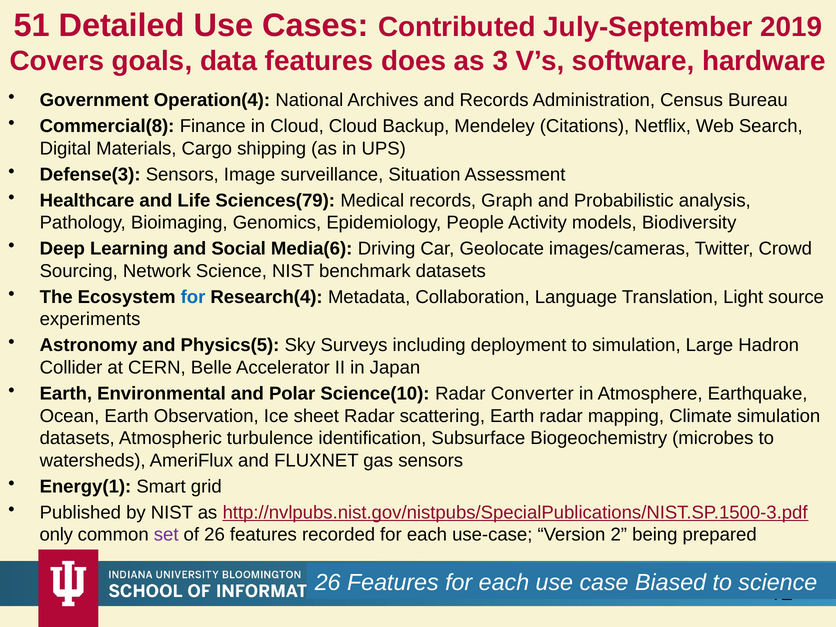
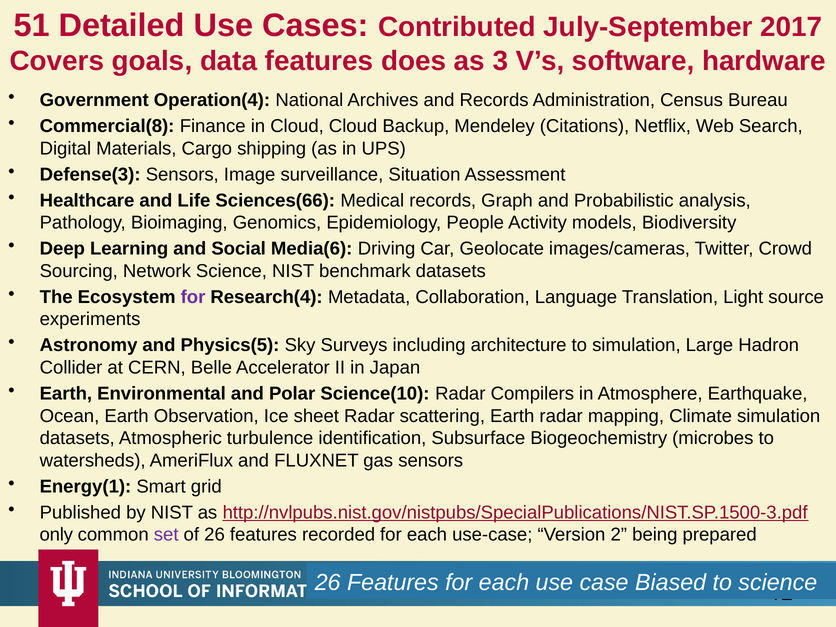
2019: 2019 -> 2017 (791, 27)
Sciences(79: Sciences(79 -> Sciences(66 (275, 201)
for colour: blue -> purple (193, 297)
deployment: deployment -> architecture (519, 345)
Converter: Converter -> Compilers (532, 394)
